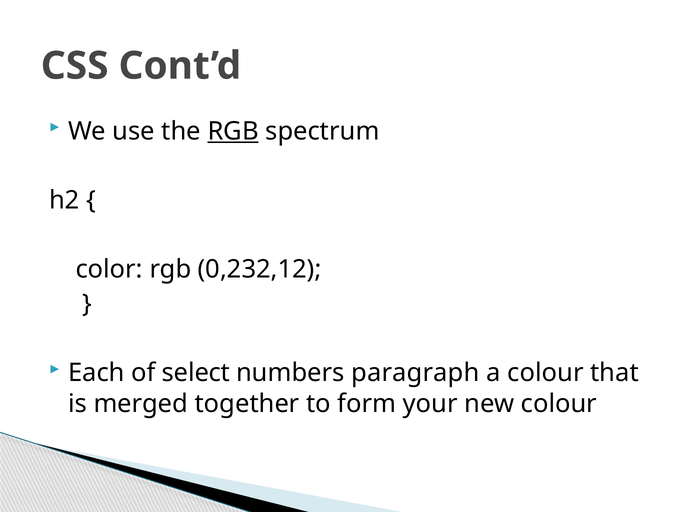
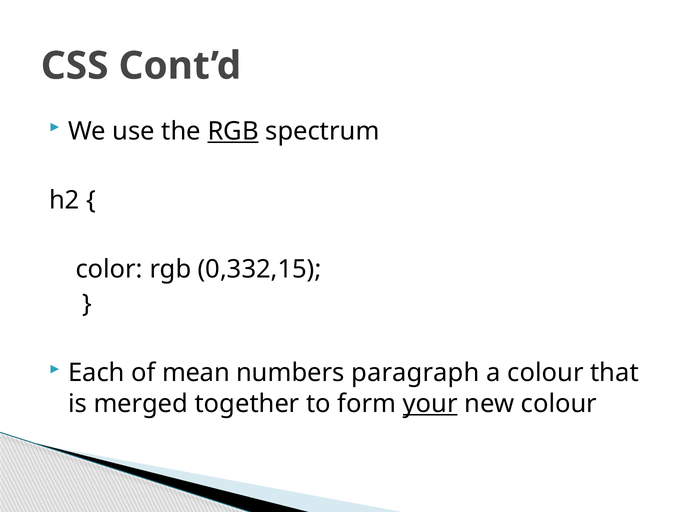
0,232,12: 0,232,12 -> 0,332,15 (260, 269)
select: select -> mean (196, 373)
your underline: none -> present (430, 403)
